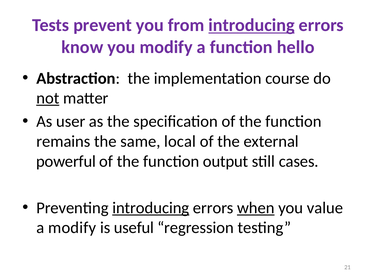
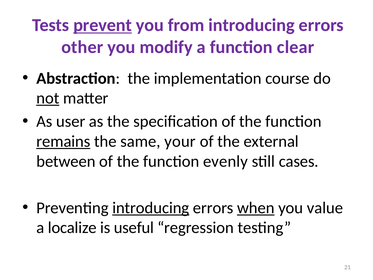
prevent underline: none -> present (103, 25)
introducing underline: present -> none (252, 25)
know: know -> other (82, 47)
hello: hello -> clear (296, 47)
remains underline: none -> present (63, 141)
local: local -> your (180, 141)
powerful: powerful -> between (66, 161)
output: output -> evenly (225, 161)
a modify: modify -> localize (72, 227)
